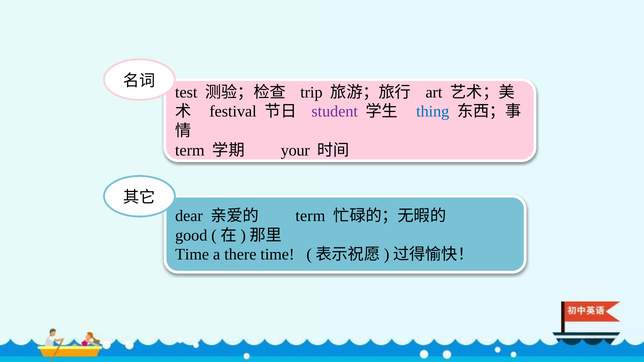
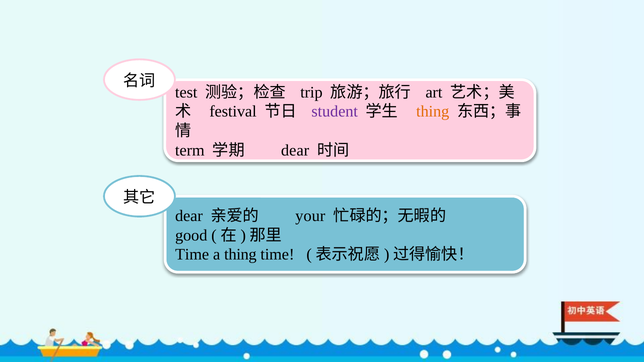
thing colour: blue -> orange (433, 112)
your: your -> dear (295, 150)
term: term -> your (310, 216)
a there: there -> thing (240, 255)
